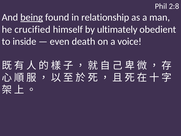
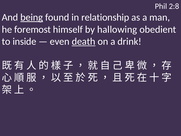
crucified: crucified -> foremost (33, 29)
ultimately: ultimately -> hallowing (117, 29)
death underline: none -> present (84, 41)
voice: voice -> drink (130, 41)
